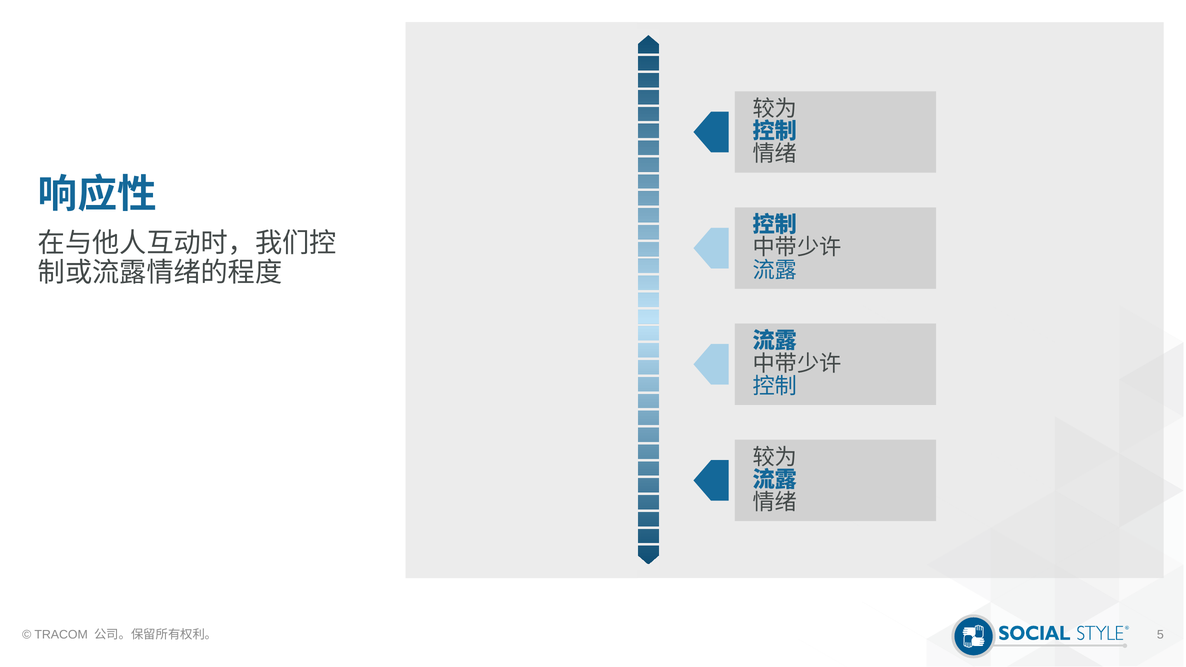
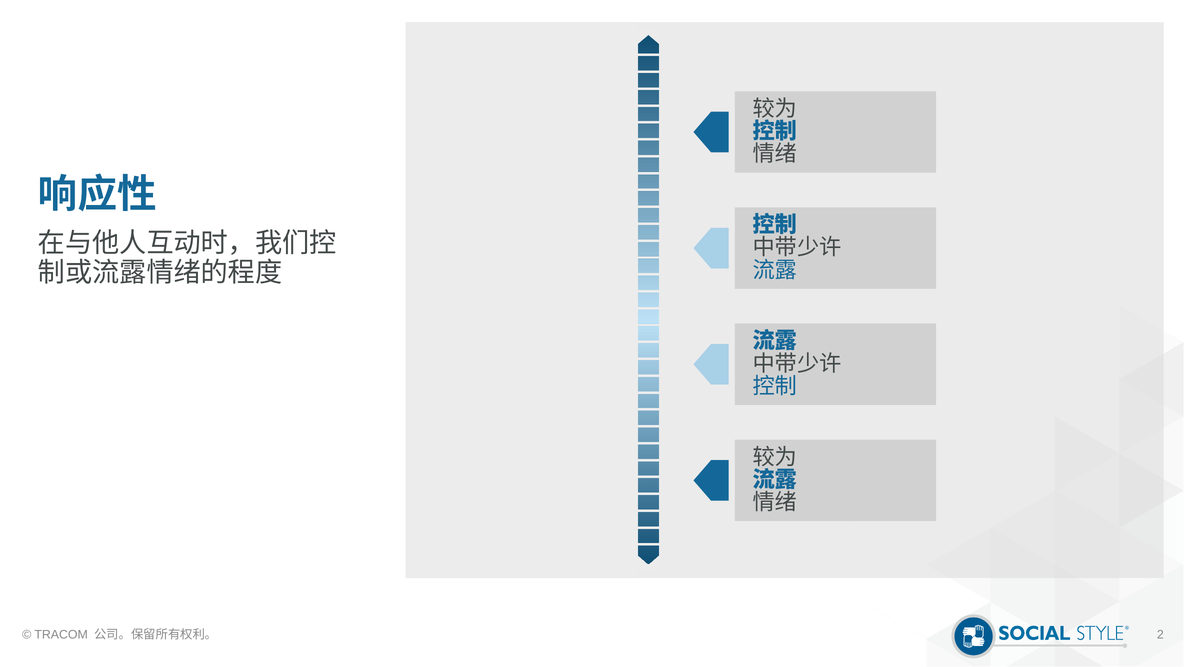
5: 5 -> 2 (1160, 635)
